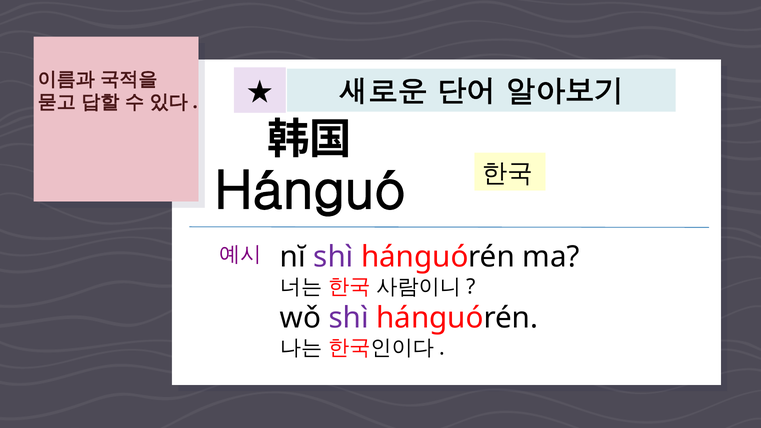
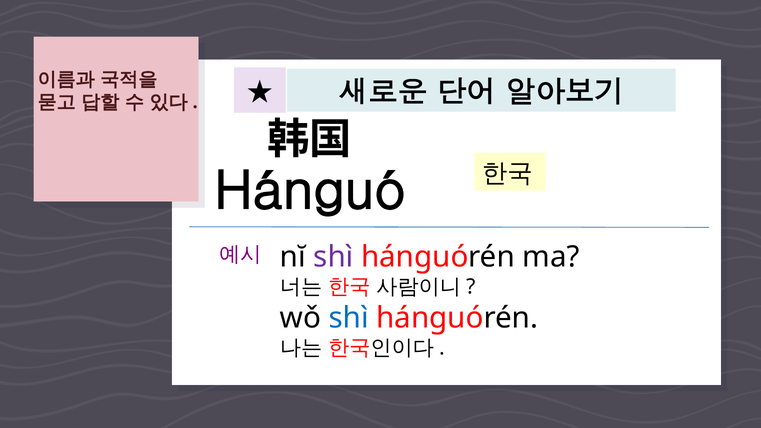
shì colour: purple -> blue (349, 318)
